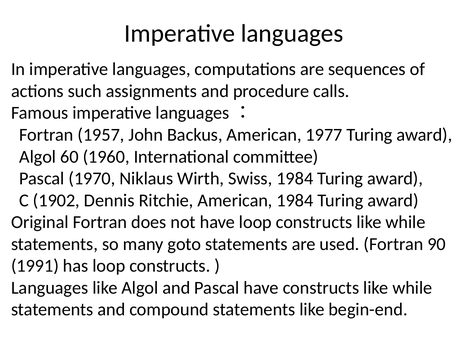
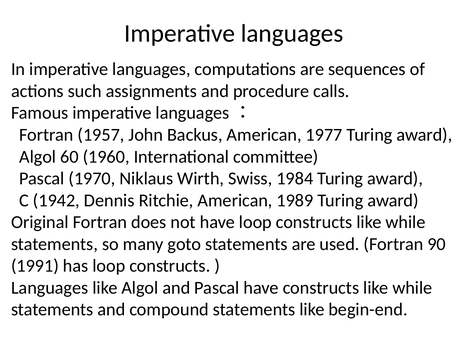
1902: 1902 -> 1942 (56, 200)
American 1984: 1984 -> 1989 (295, 200)
